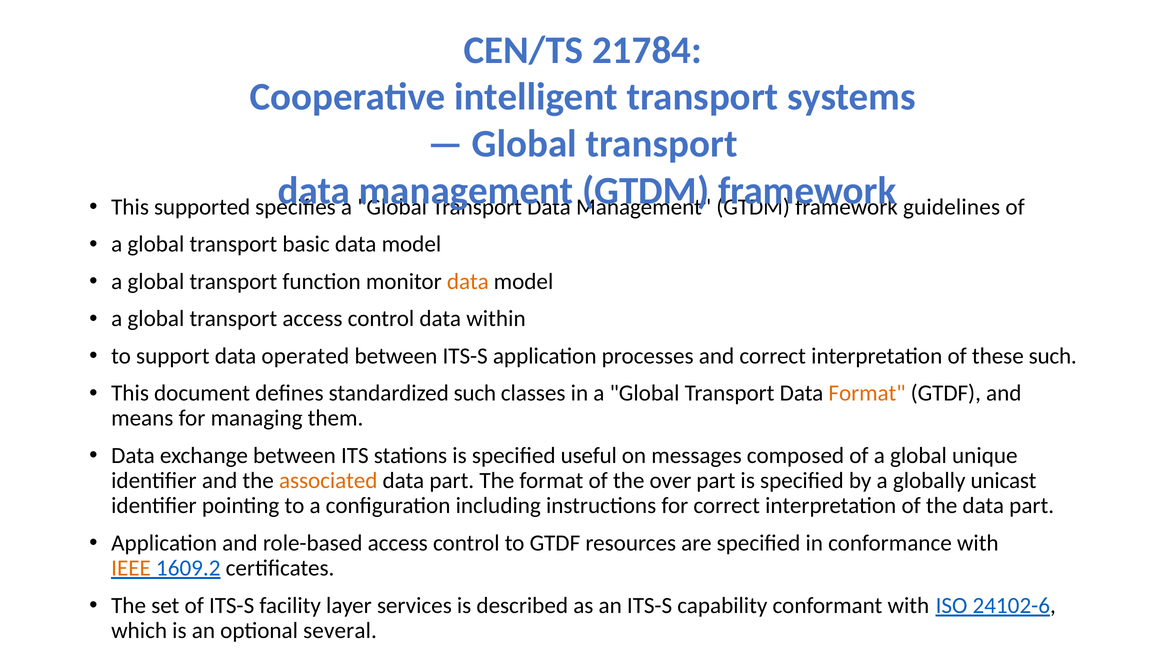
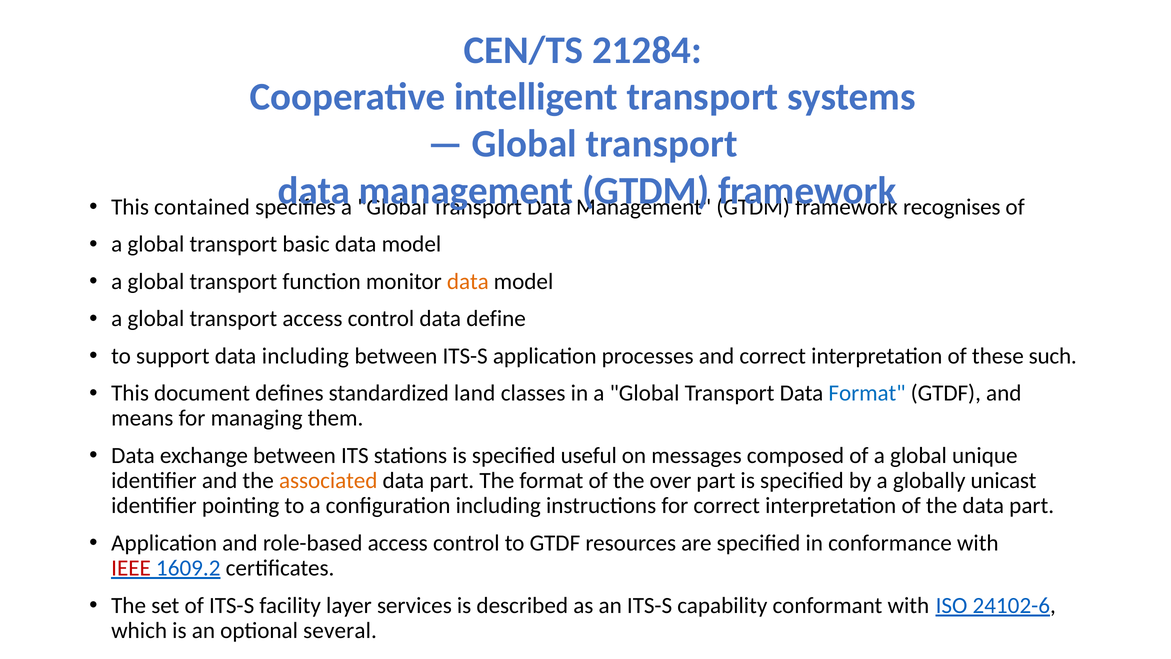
21784: 21784 -> 21284 (647, 50)
supported: supported -> contained (202, 207)
guidelines: guidelines -> recognises (952, 207)
within: within -> define (496, 319)
data operated: operated -> including (305, 356)
standardized such: such -> land (475, 393)
Format colour: orange -> blue (867, 393)
IEEE colour: orange -> red (131, 568)
